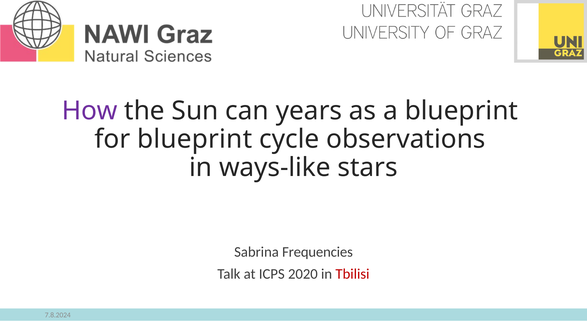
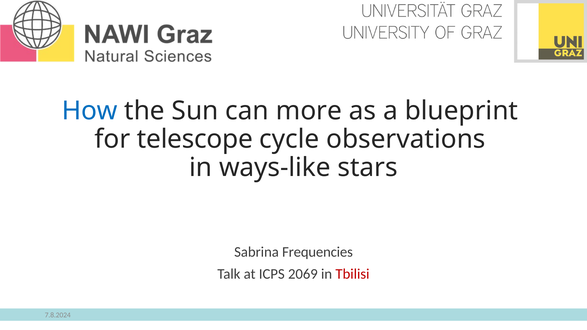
How colour: purple -> blue (90, 111)
years: years -> more (309, 111)
for blueprint: blueprint -> telescope (195, 139)
2020: 2020 -> 2069 (303, 274)
